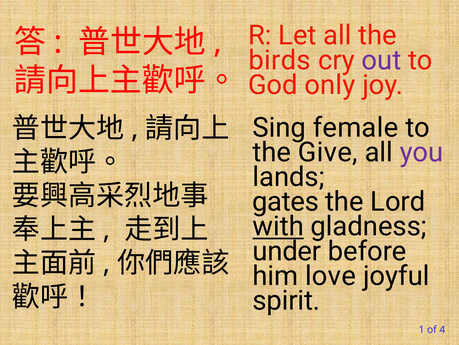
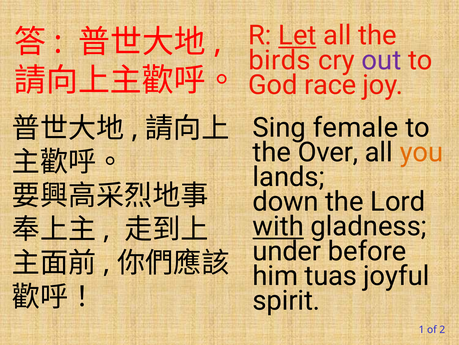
Let underline: none -> present (297, 36)
only: only -> race (330, 85)
Give: Give -> Over (328, 152)
you colour: purple -> orange (422, 152)
gates: gates -> down (286, 201)
love: love -> tuas (331, 275)
4: 4 -> 2 (442, 329)
